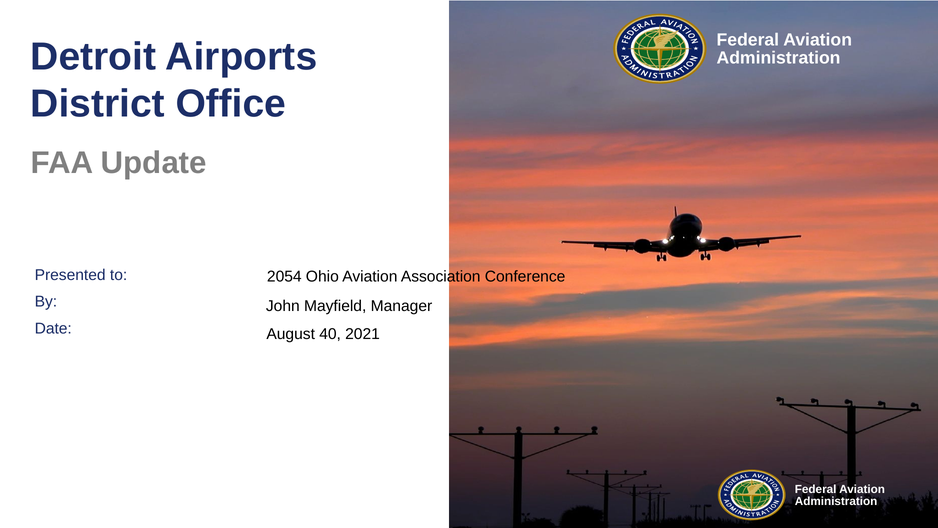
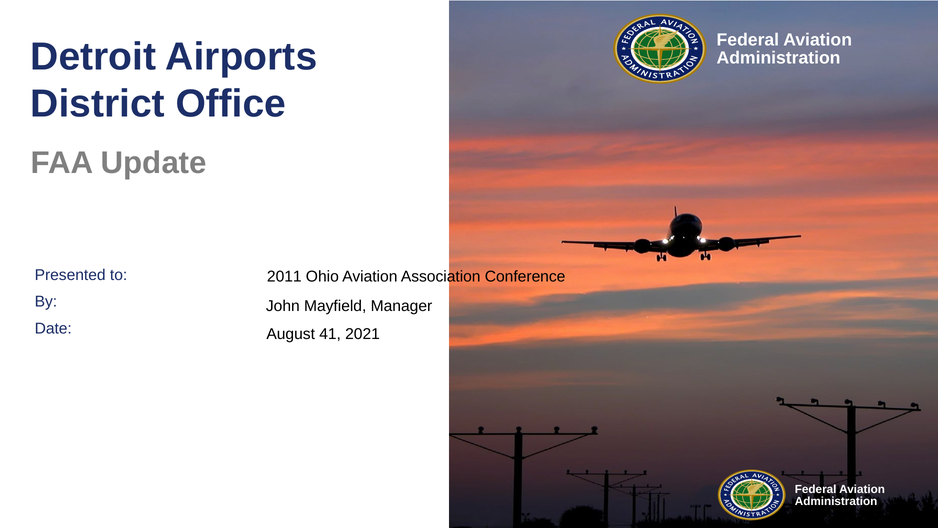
2054: 2054 -> 2011 (284, 276)
40: 40 -> 41 (330, 334)
